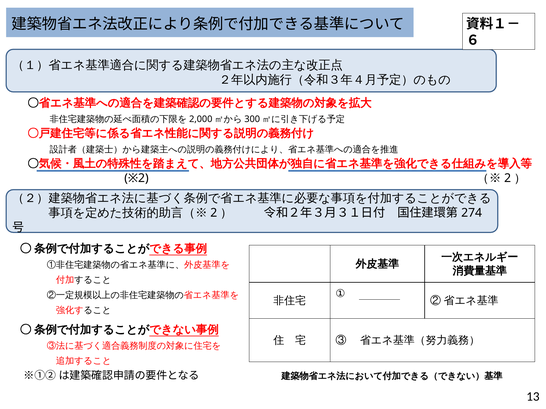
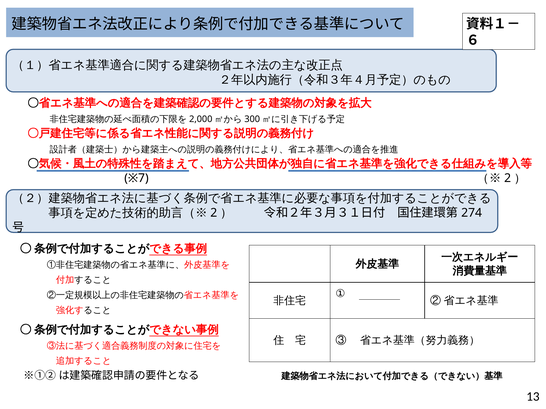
※2: ※2 -> ※7 (136, 178)
